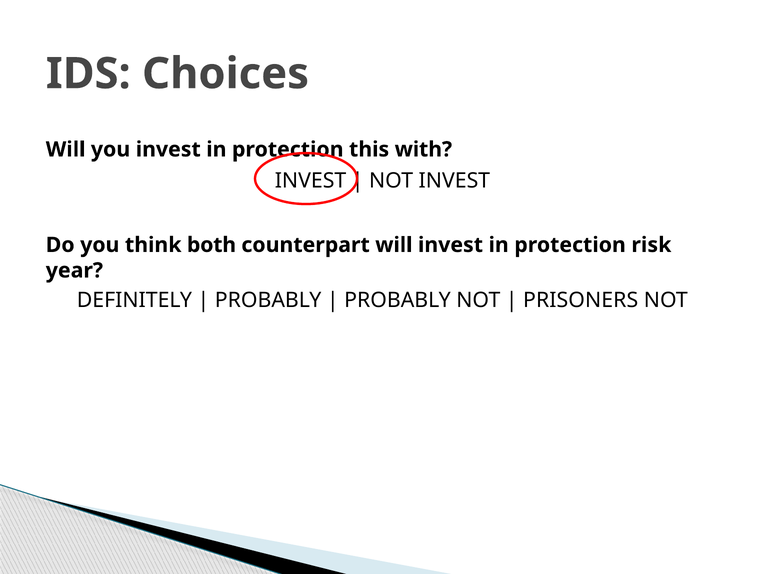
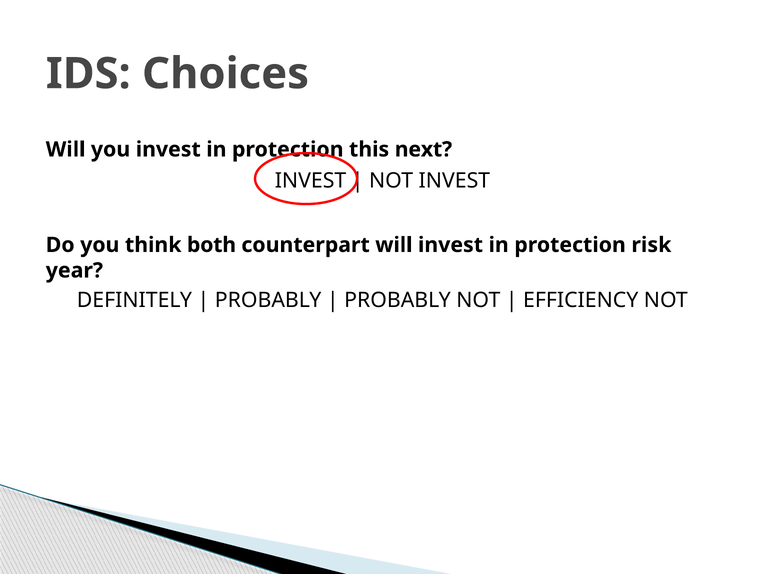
with: with -> next (423, 149)
PRISONERS: PRISONERS -> EFFICIENCY (581, 300)
